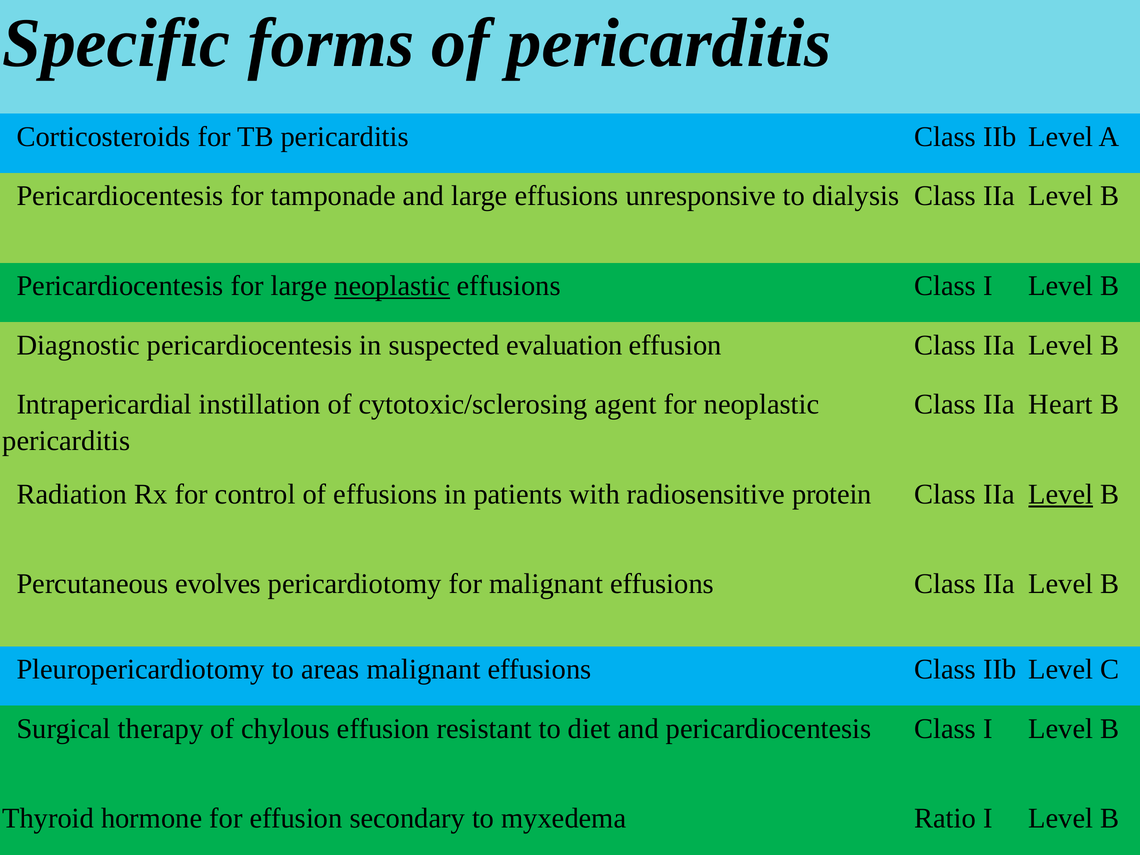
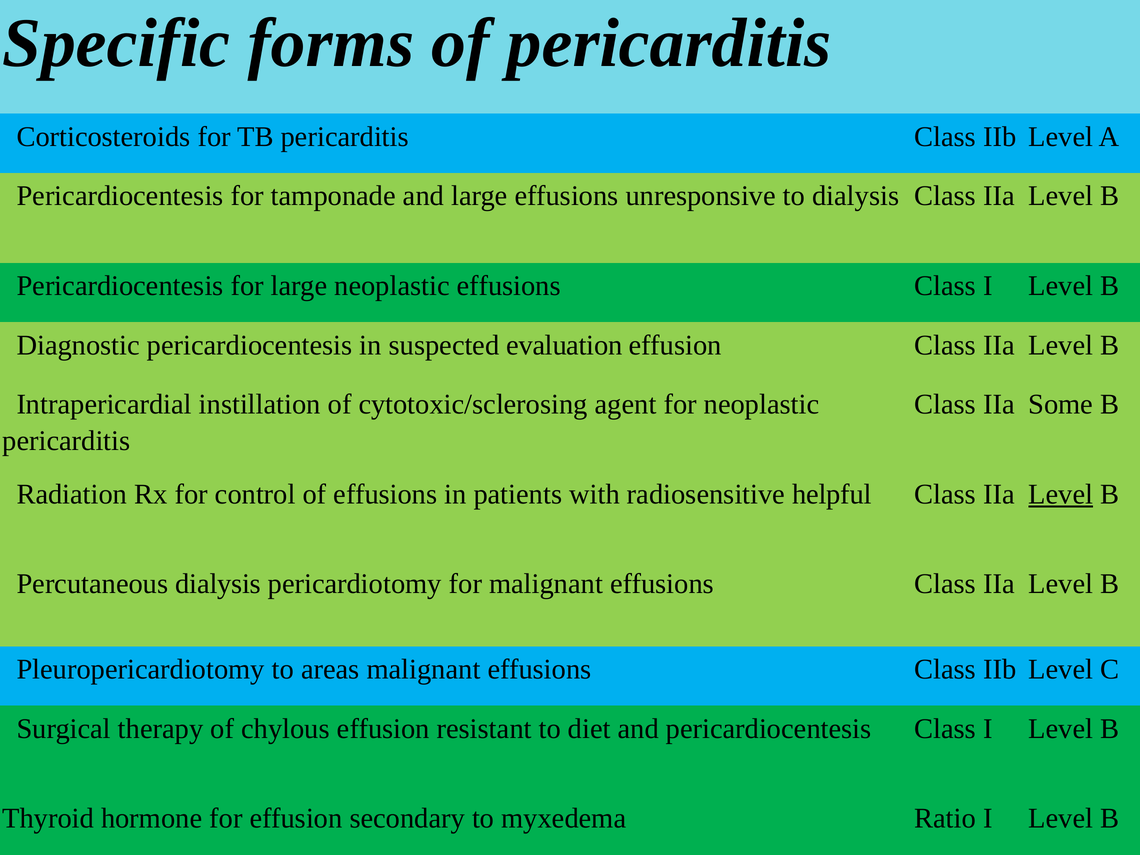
neoplastic underline: present -> none (392, 286)
Heart: Heart -> Some (1061, 404)
protein: protein -> helpful (832, 494)
Percutaneous evolves: evolves -> dialysis (218, 584)
